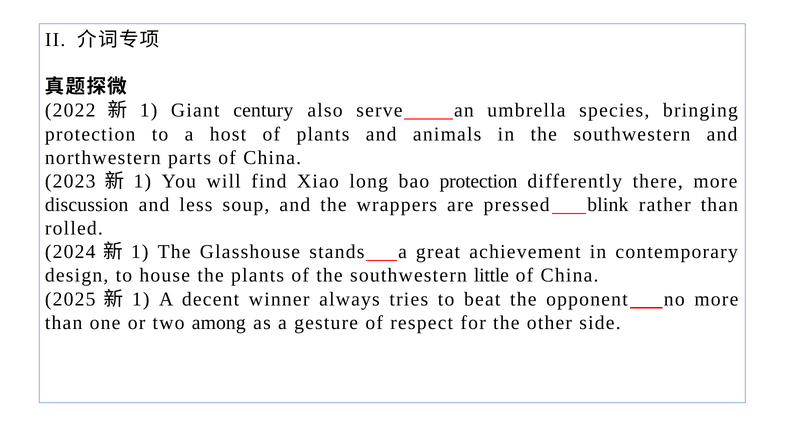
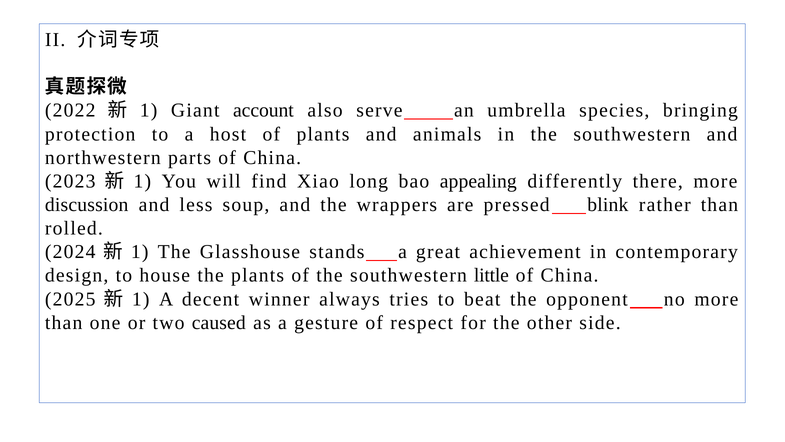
century: century -> account (263, 110)
bao protection: protection -> appealing (478, 181)
among: among -> caused (219, 322)
